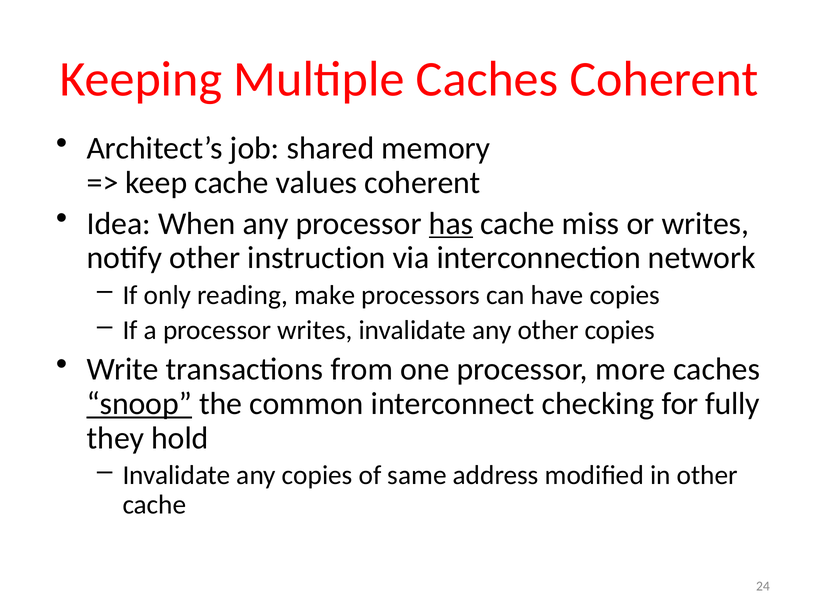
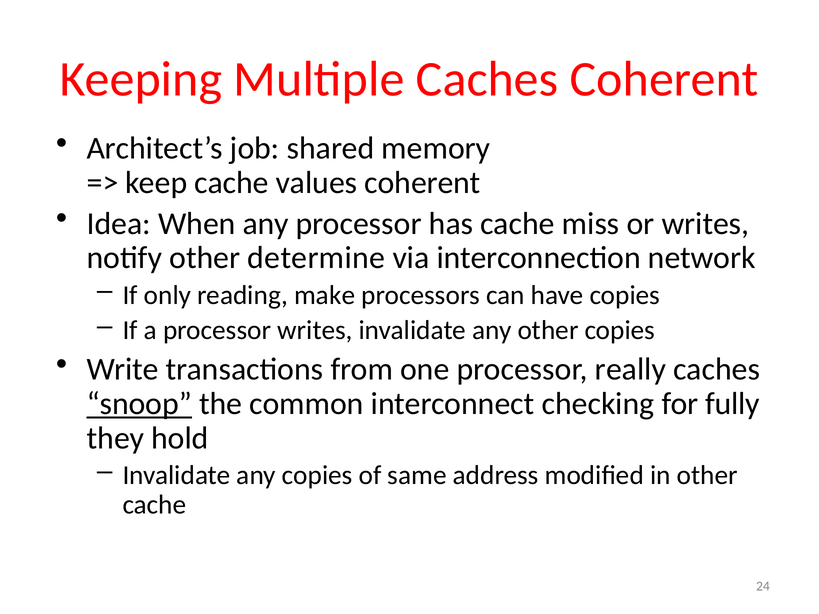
has underline: present -> none (451, 224)
instruction: instruction -> determine (316, 258)
more: more -> really (630, 369)
